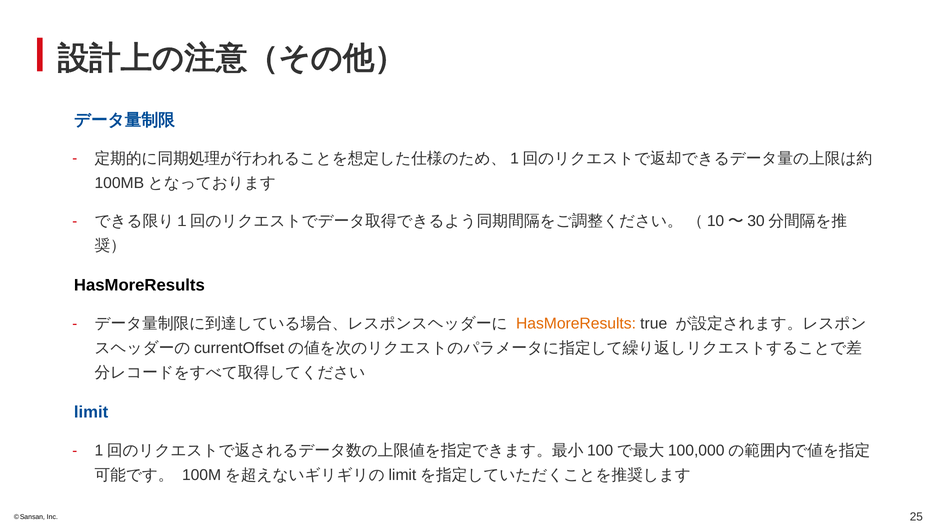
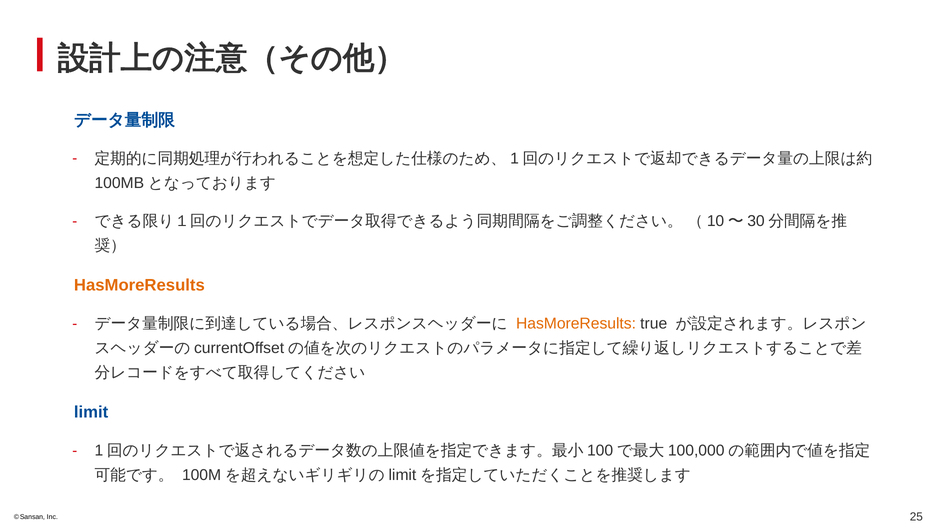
HasMoreResults colour: black -> orange (139, 285)
